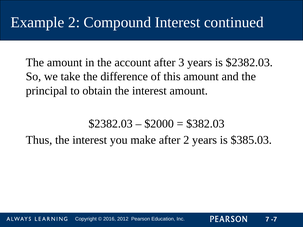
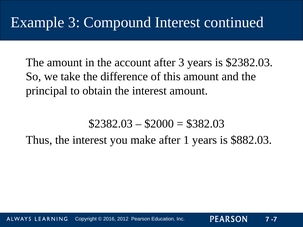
Example 2: 2 -> 3 (74, 23)
after 2: 2 -> 1 (186, 140)
$385.03: $385.03 -> $882.03 (251, 140)
